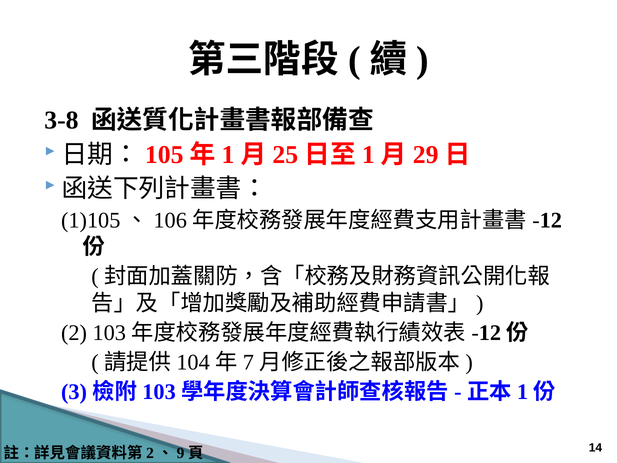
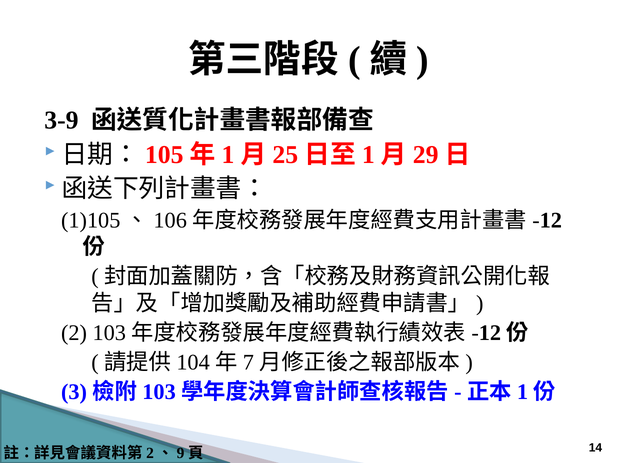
3-8: 3-8 -> 3-9 (61, 120)
